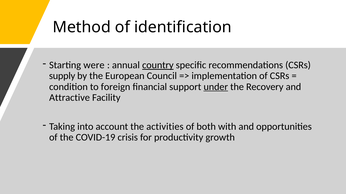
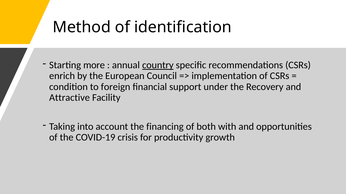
were: were -> more (94, 65)
supply: supply -> enrich (62, 76)
under underline: present -> none (216, 87)
activities: activities -> financing (165, 127)
